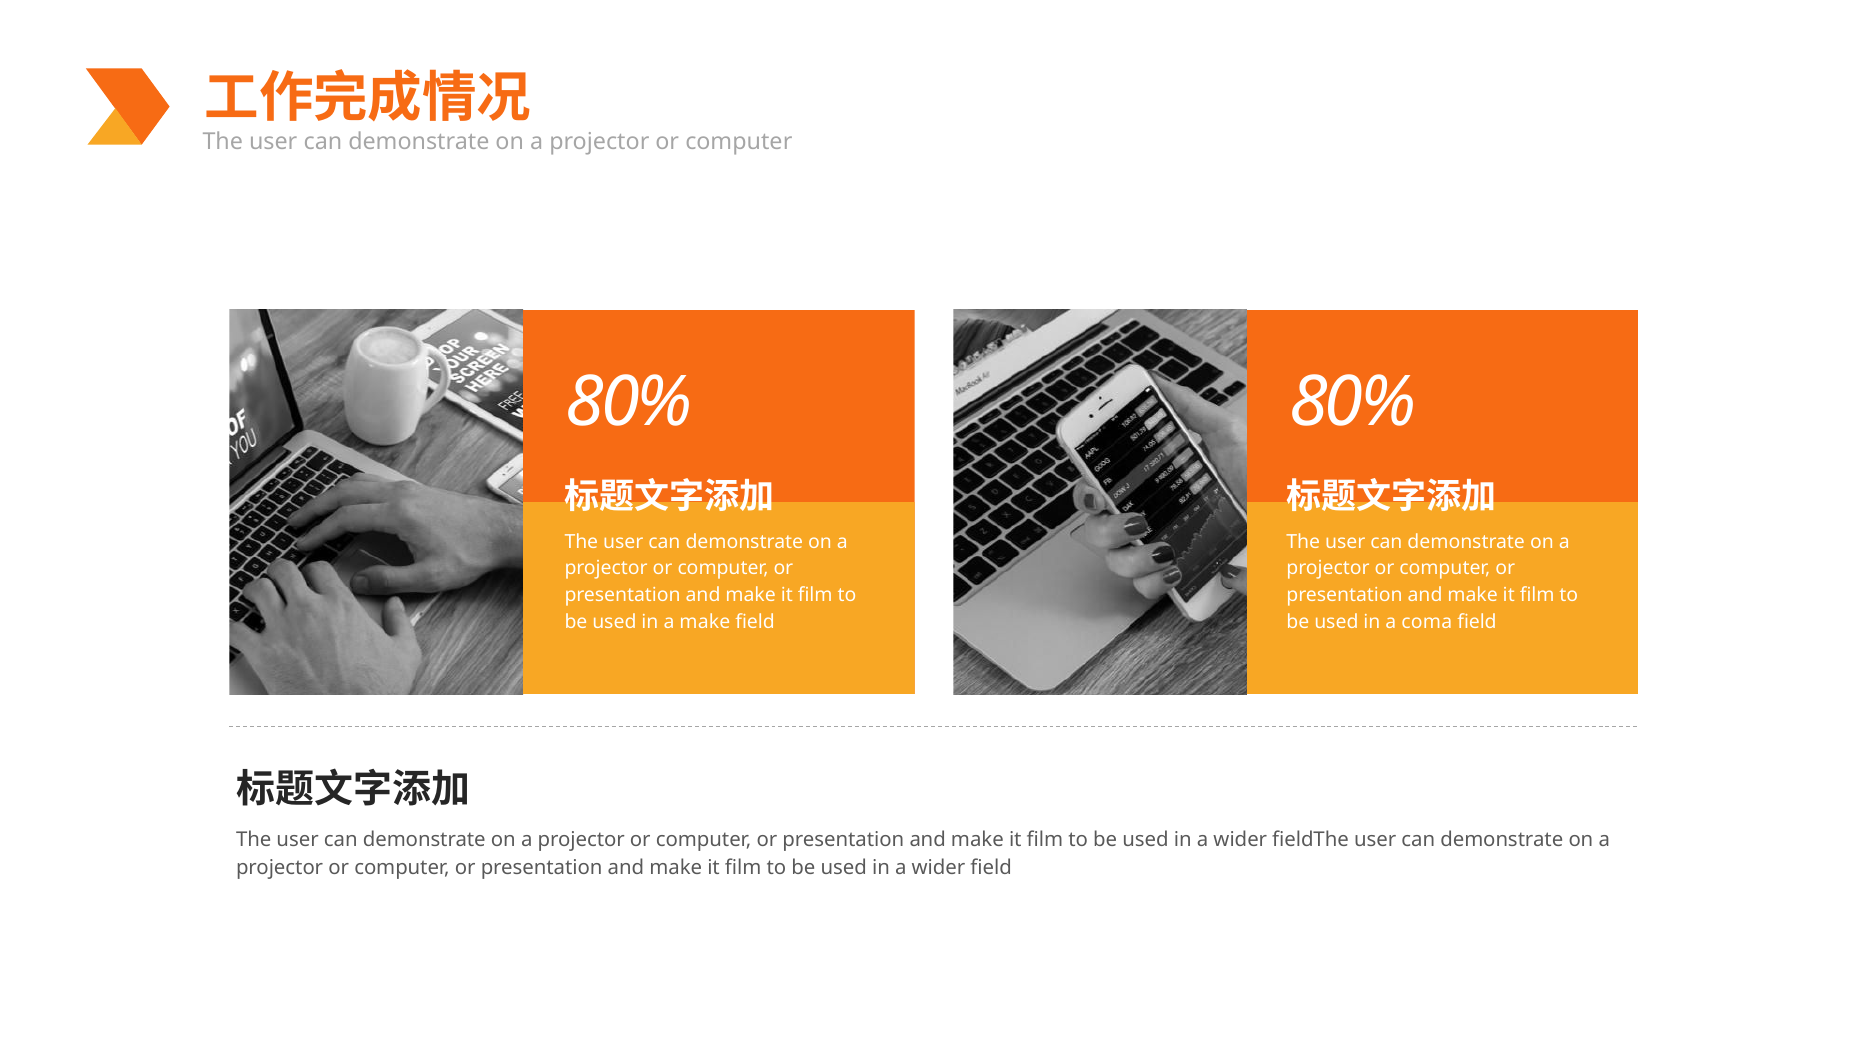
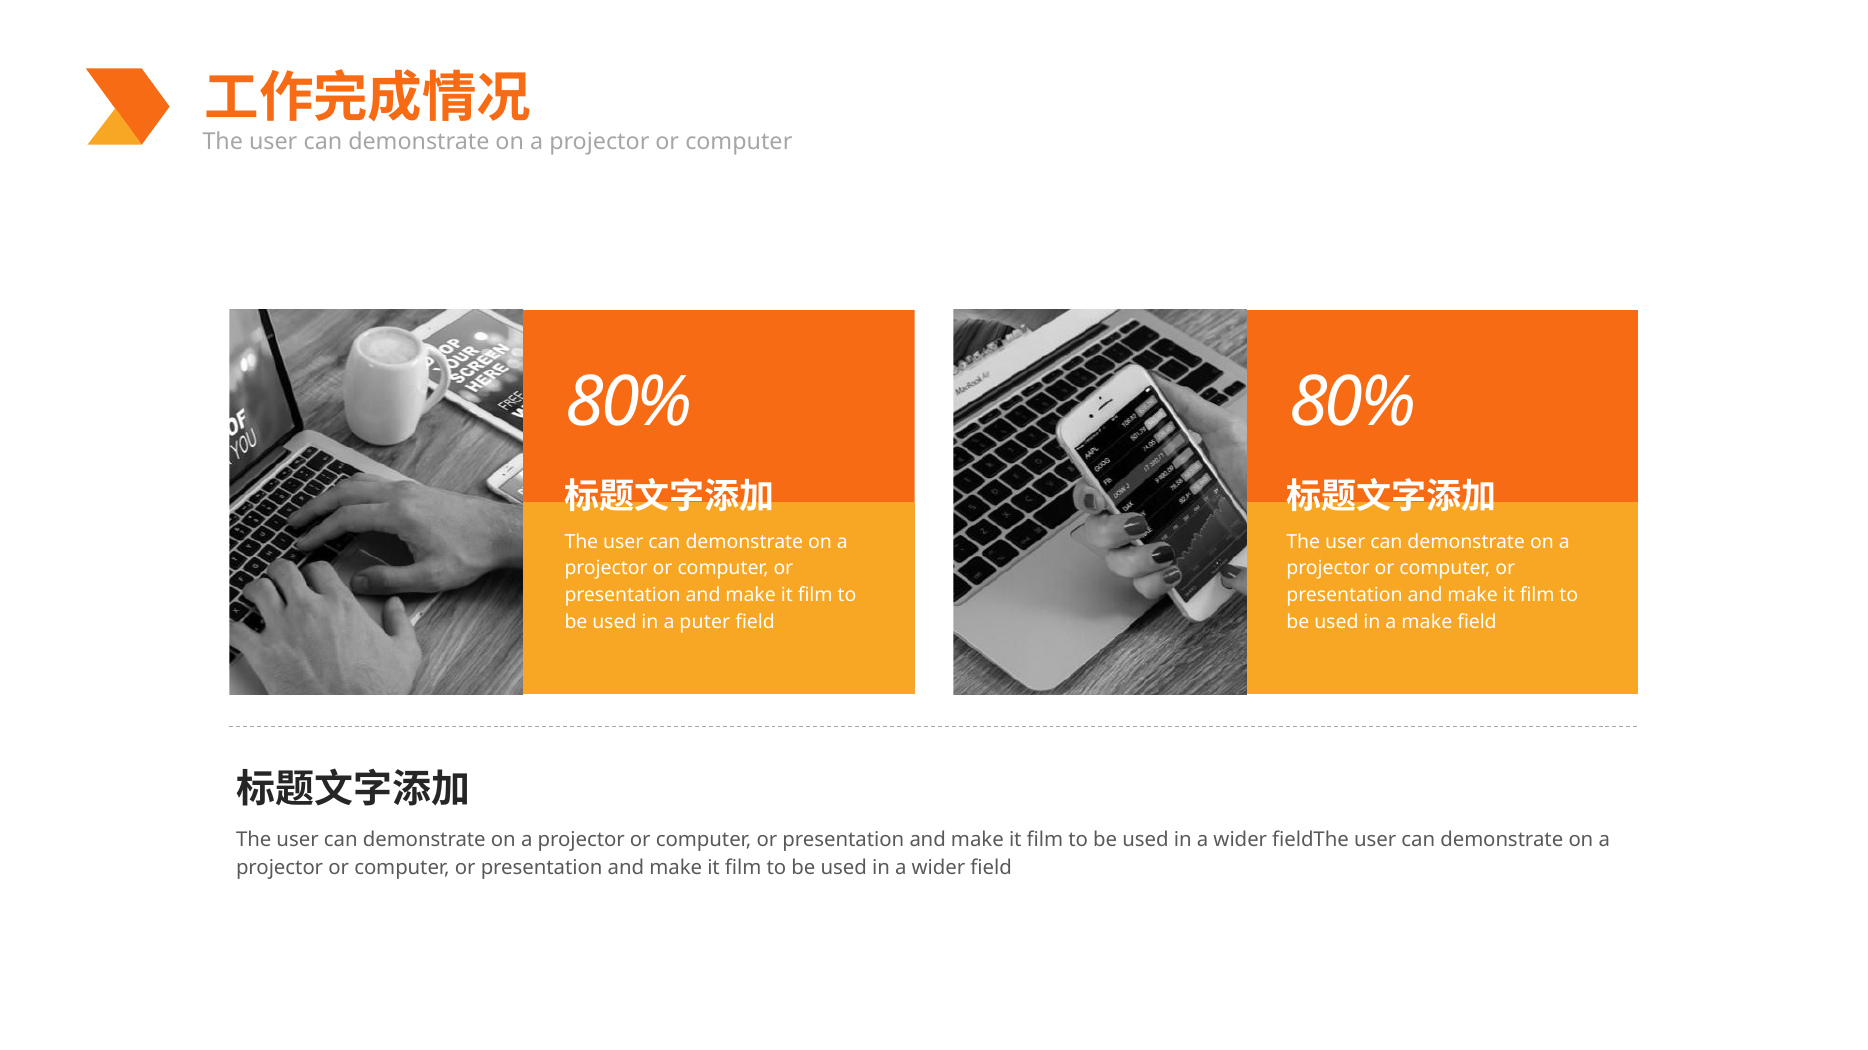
a make: make -> puter (705, 622)
a coma: coma -> make (1427, 622)
